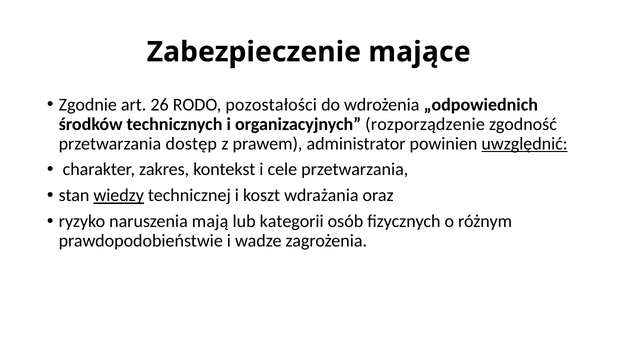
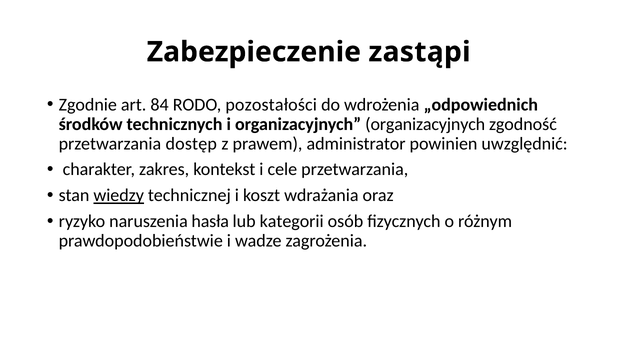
mające: mające -> zastąpi (419, 52)
26: 26 -> 84 (160, 104)
organizacyjnych rozporządzenie: rozporządzenie -> organizacyjnych (425, 124)
uwzględnić underline: present -> none (525, 143)
mają: mają -> hasła (210, 221)
